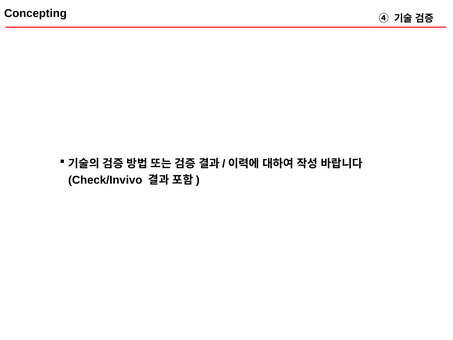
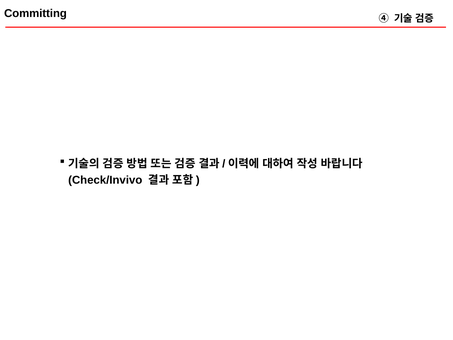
Concepting: Concepting -> Committing (35, 13)
